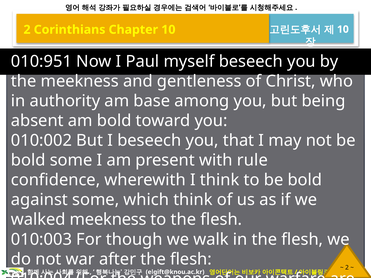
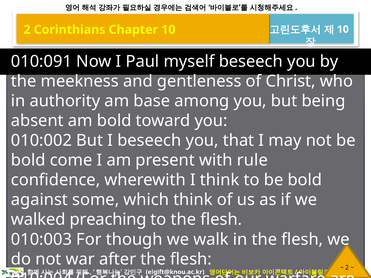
010:951: 010:951 -> 010:091 (41, 61)
bold some: some -> come (71, 160)
walked meekness: meekness -> preaching (108, 220)
